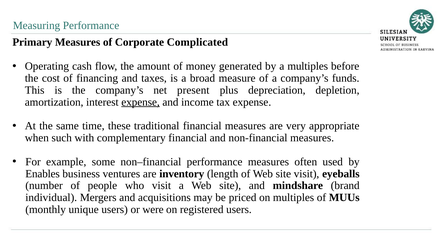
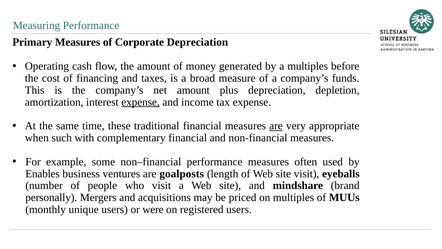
Corporate Complicated: Complicated -> Depreciation (197, 42)
net present: present -> amount (193, 90)
are underline: none -> present (276, 126)
inventory: inventory -> goalposts (182, 173)
individual: individual -> personally (51, 197)
